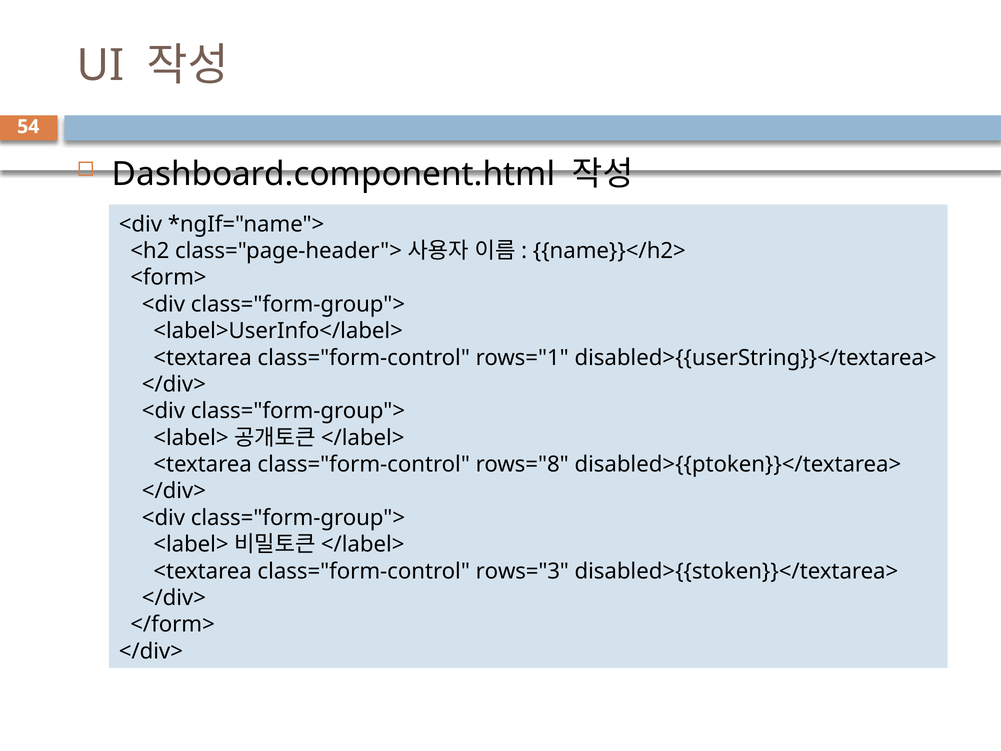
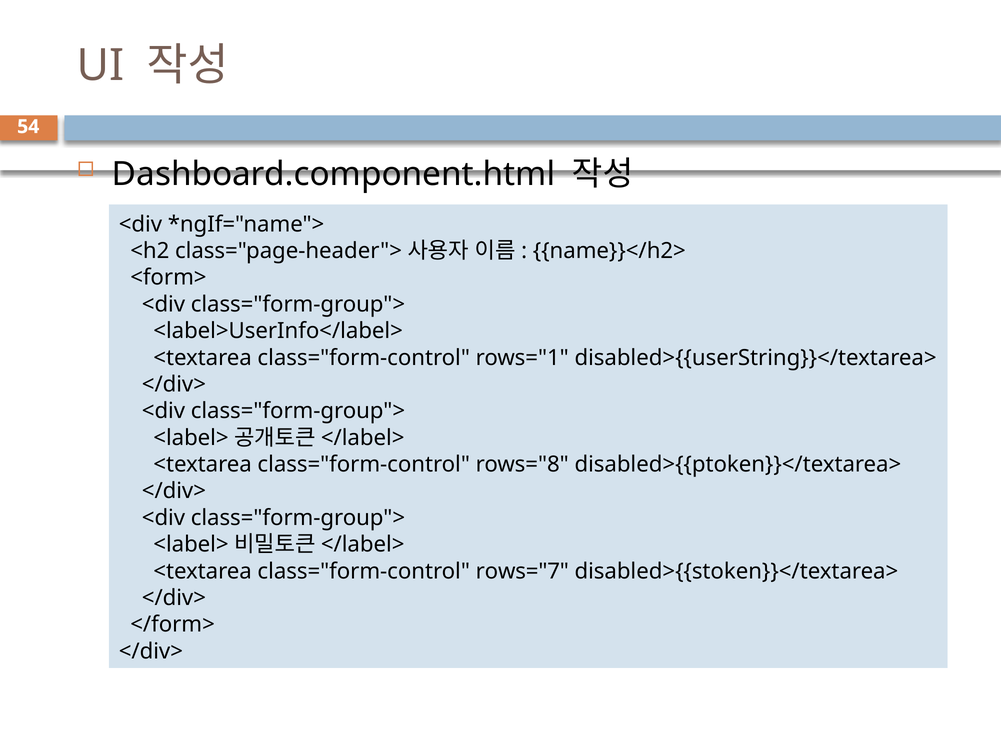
rows="3: rows="3 -> rows="7 (522, 571)
